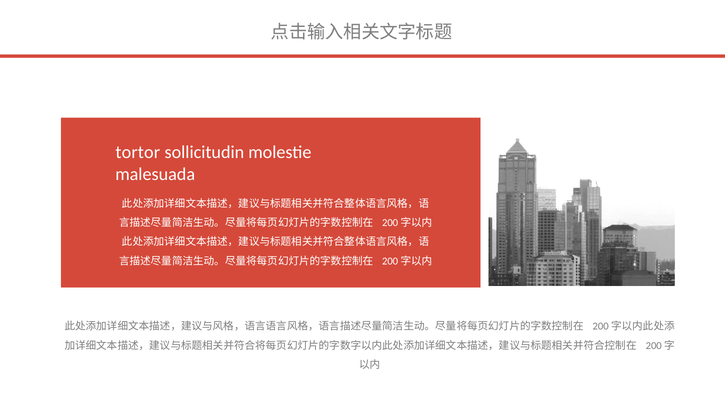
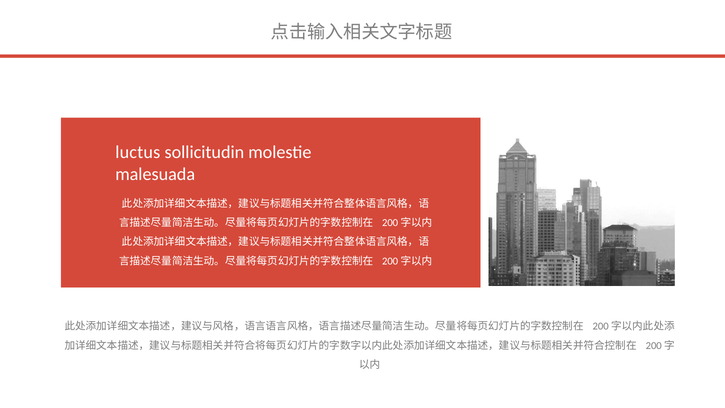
tortor: tortor -> luctus (138, 152)
